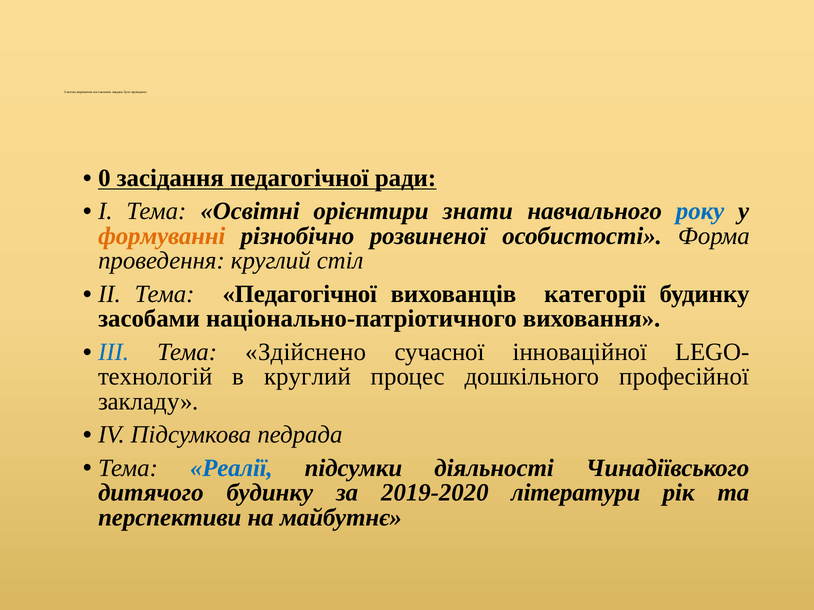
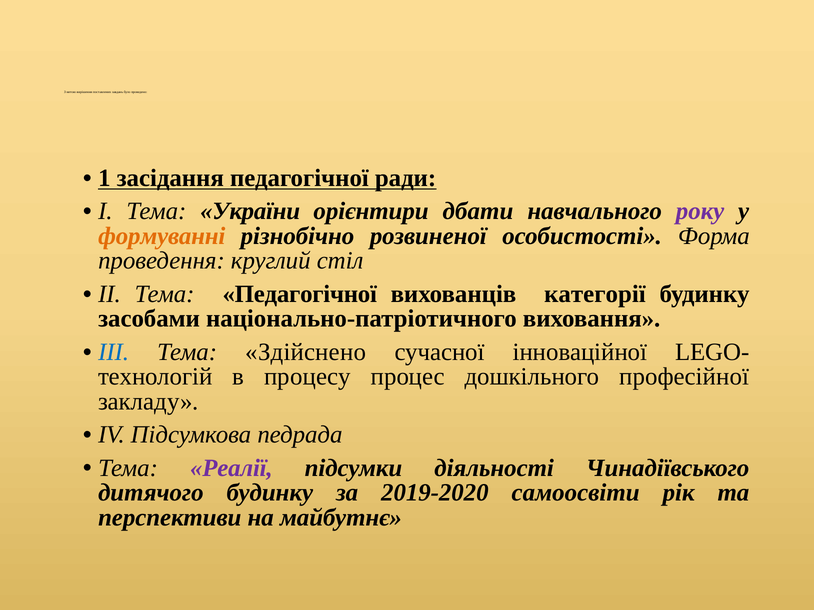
0: 0 -> 1 (104, 178)
Освітні: Освітні -> України (250, 211)
знати: знати -> дбати (478, 211)
року colour: blue -> purple (700, 211)
в круглий: круглий -> процесу (307, 377)
Реалії colour: blue -> purple (231, 468)
літератури: літератури -> самоосвіти (576, 493)
